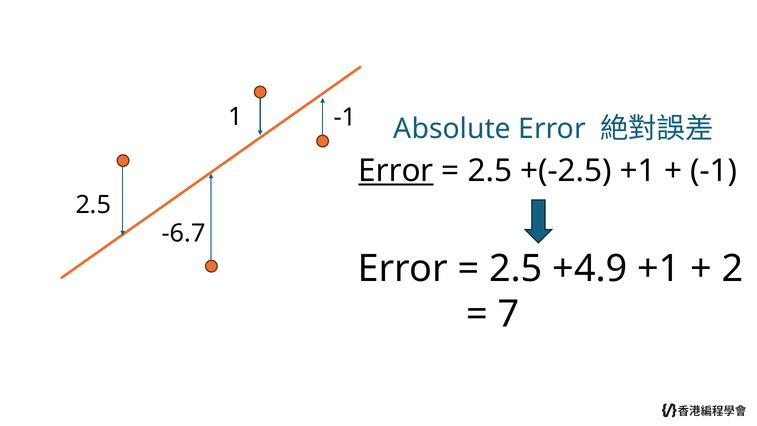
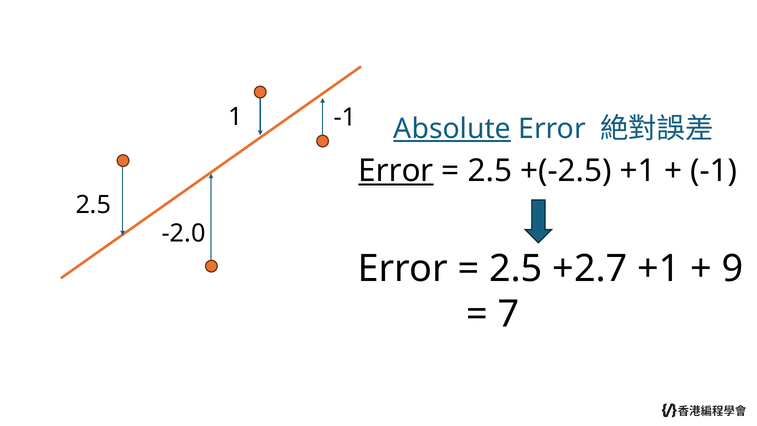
Absolute underline: none -> present (452, 129)
-6.7: -6.7 -> -2.0 (184, 233)
+4.9: +4.9 -> +2.7 (590, 269)
2: 2 -> 9 (733, 269)
